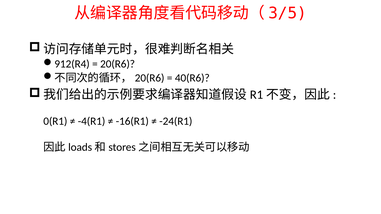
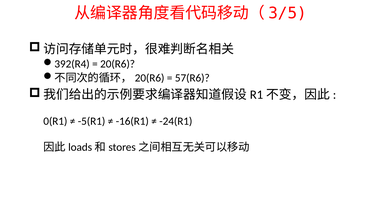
912(R4: 912(R4 -> 392(R4 (72, 64)
40(R6: 40(R6 -> 57(R6 (192, 78)
-4(R1: -4(R1 -> -5(R1 (92, 121)
